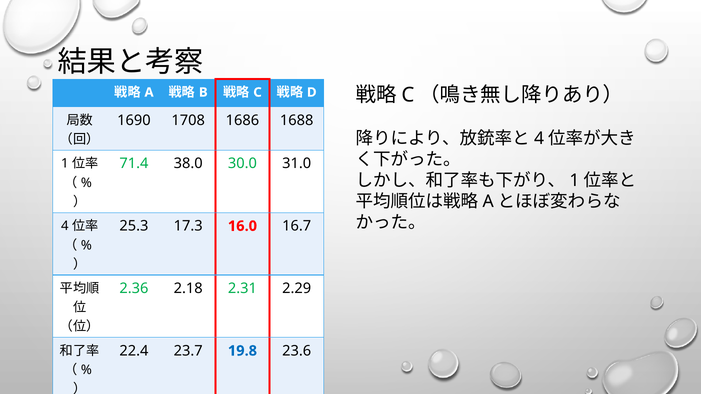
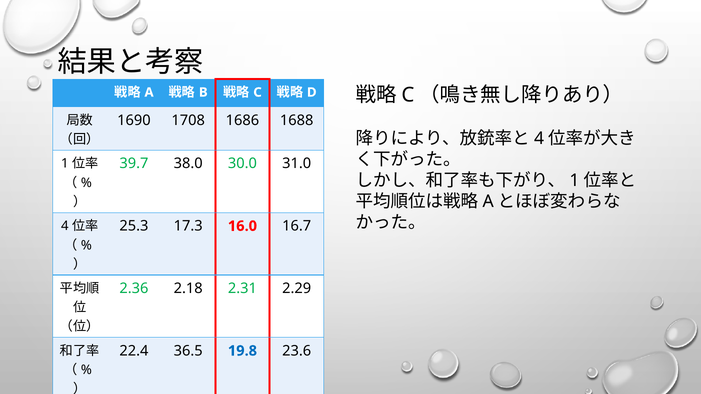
71.4: 71.4 -> 39.7 (134, 164)
23.7: 23.7 -> 36.5 (188, 351)
